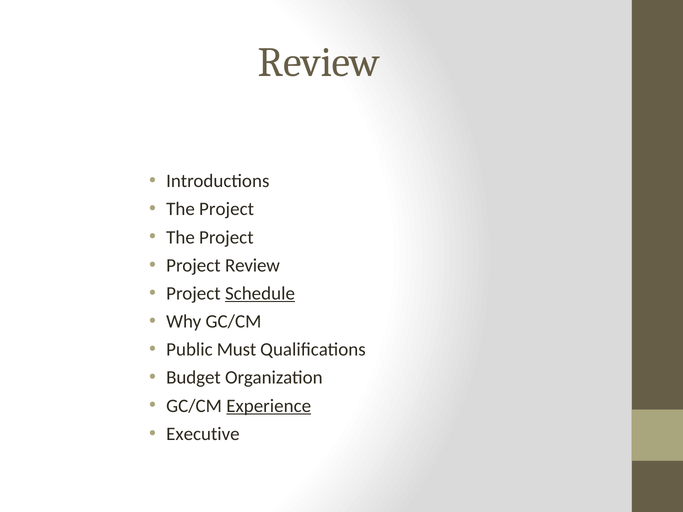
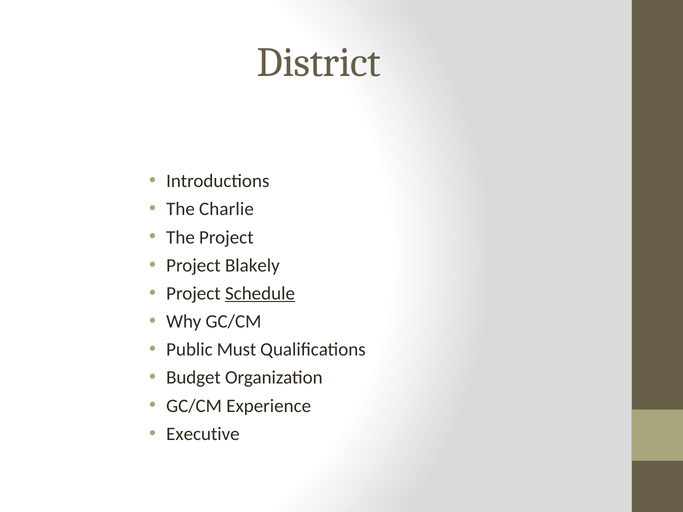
Review: Review -> District (319, 63)
Project: Project -> Charlie (226, 209)
Project Review: Review -> Blakely (252, 265)
Experience underline: present -> none (269, 406)
